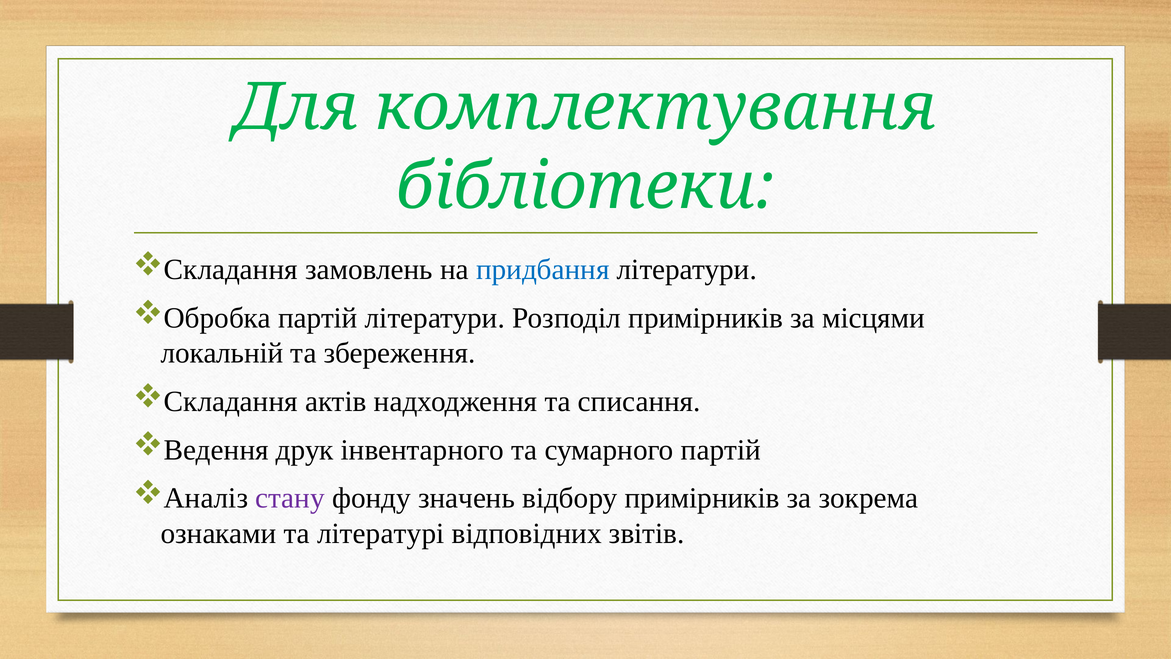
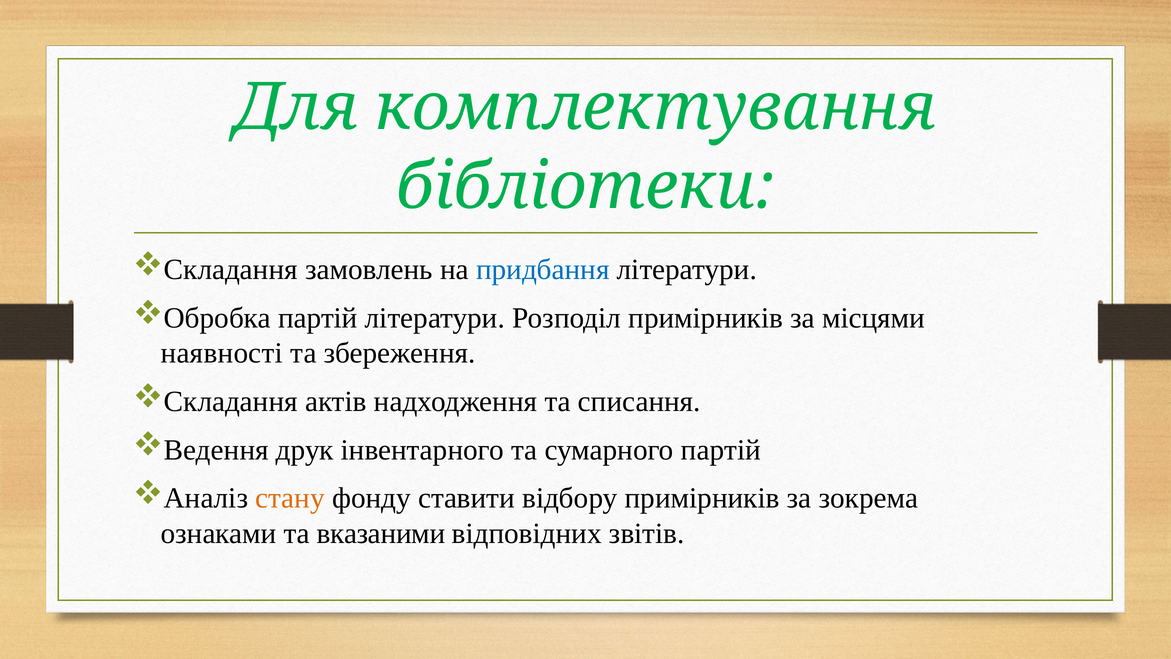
локальній: локальній -> наявності (222, 353)
стану colour: purple -> orange (290, 498)
значень: значень -> ставити (467, 498)
літературі: літературі -> вказаними (381, 533)
